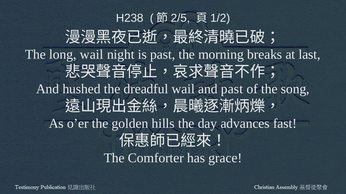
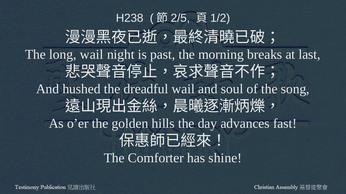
and past: past -> soul (232, 89)
grace: grace -> shine (225, 158)
